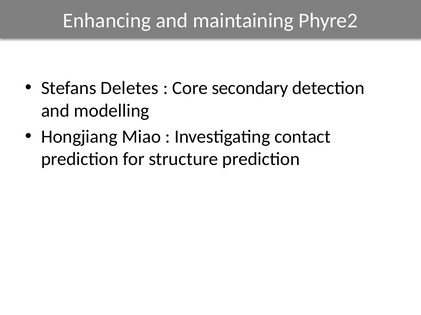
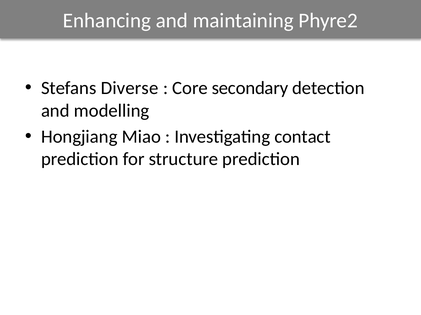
Deletes: Deletes -> Diverse (130, 88)
